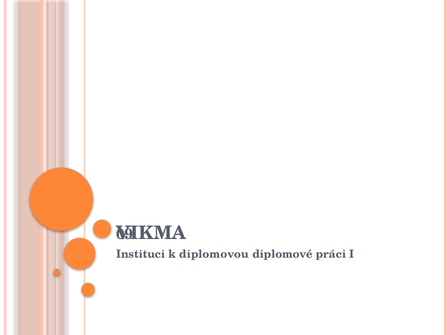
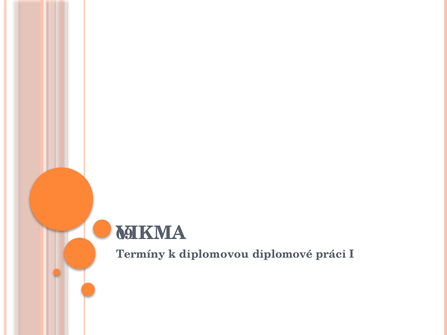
Instituci: Instituci -> Termíny (141, 254)
